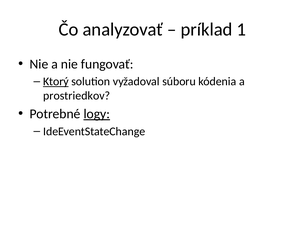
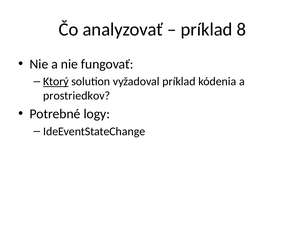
1: 1 -> 8 (241, 30)
vyžadoval súboru: súboru -> príklad (179, 81)
logy underline: present -> none (97, 114)
